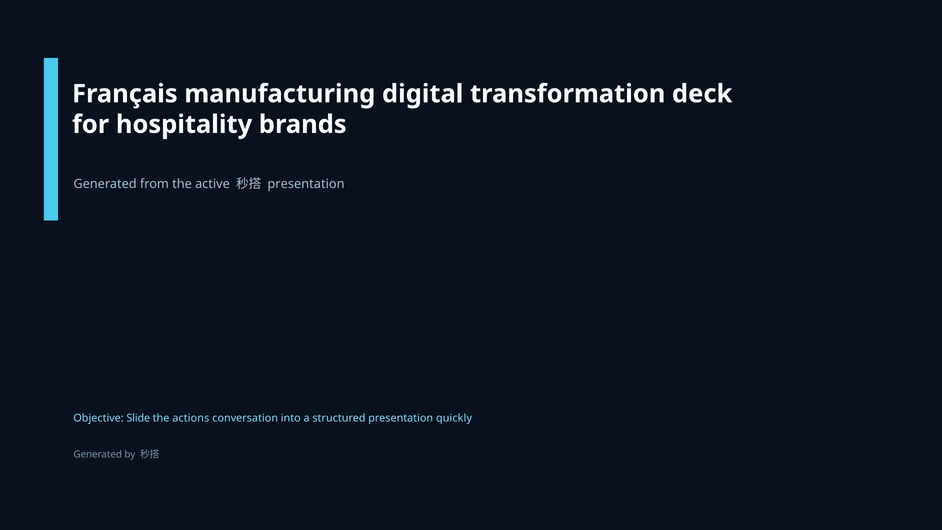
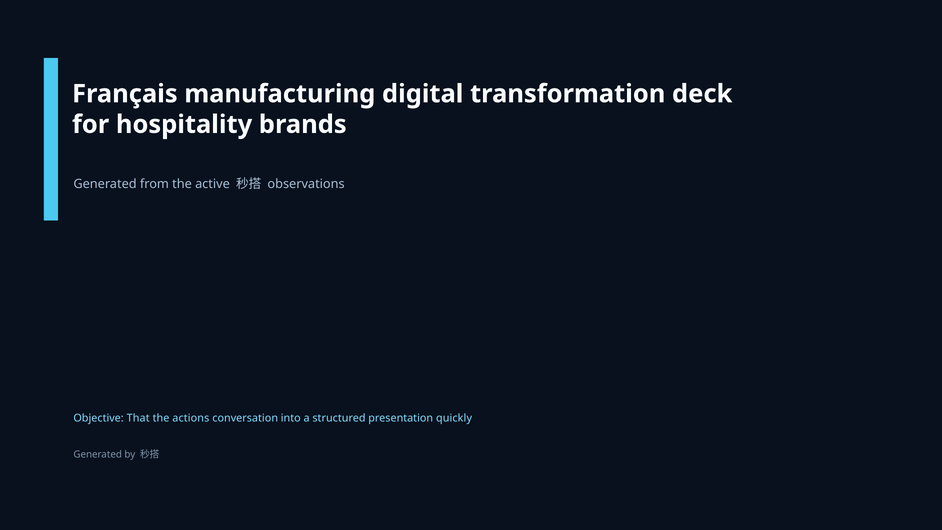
presentation: presentation -> observations (306, 184)
Slide: Slide -> That (138, 418)
